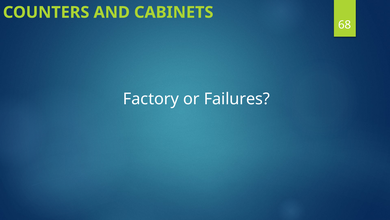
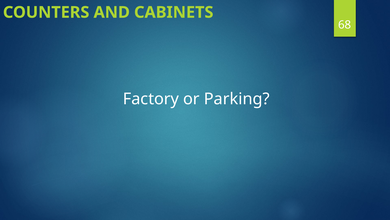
Failures: Failures -> Parking (237, 99)
